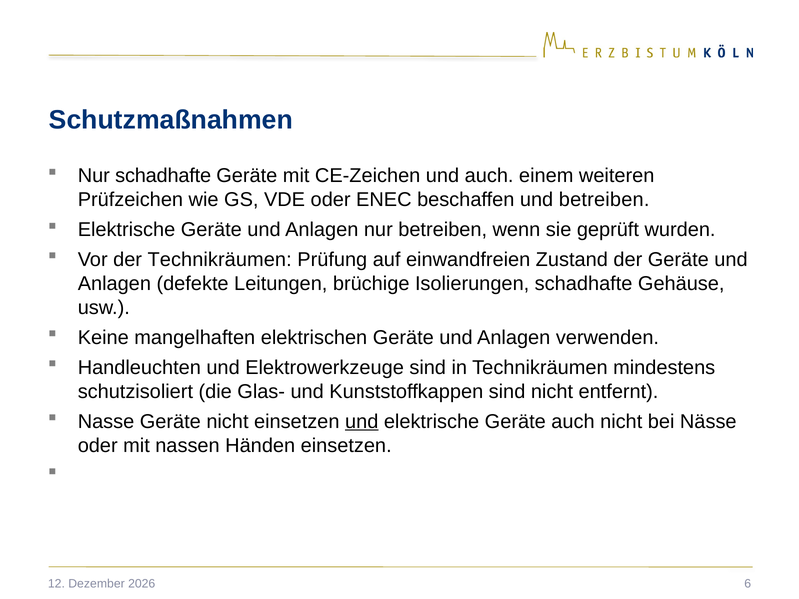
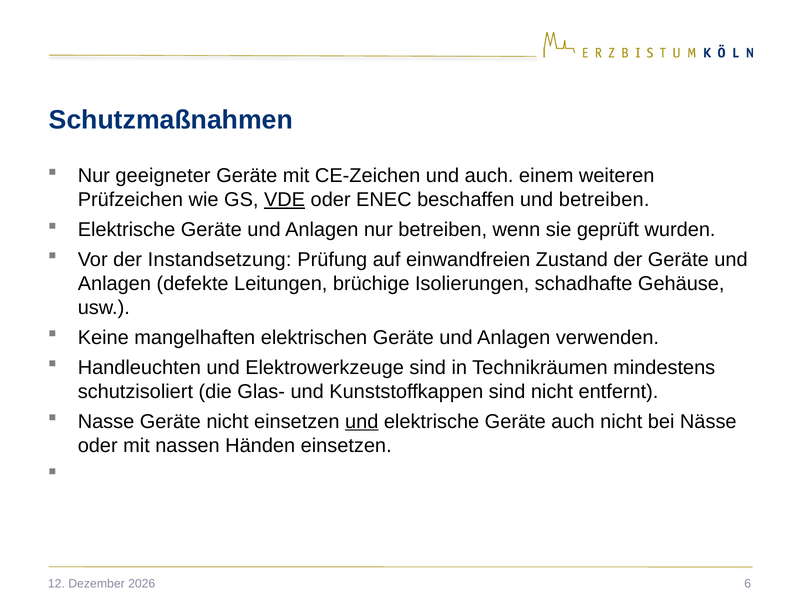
Nur schadhafte: schadhafte -> geeigneter (163, 176)
VDE underline: none -> present (285, 200)
der Technikräumen: Technikräumen -> Instandsetzung (220, 260)
